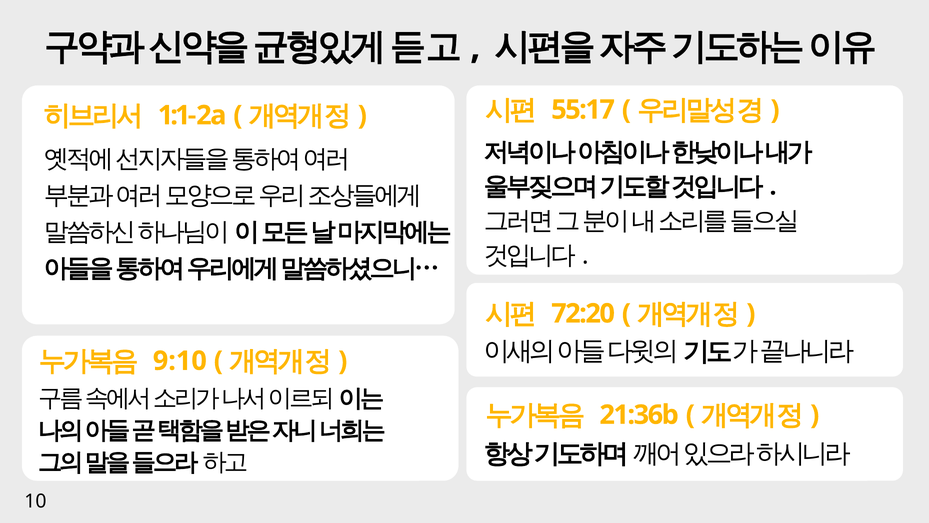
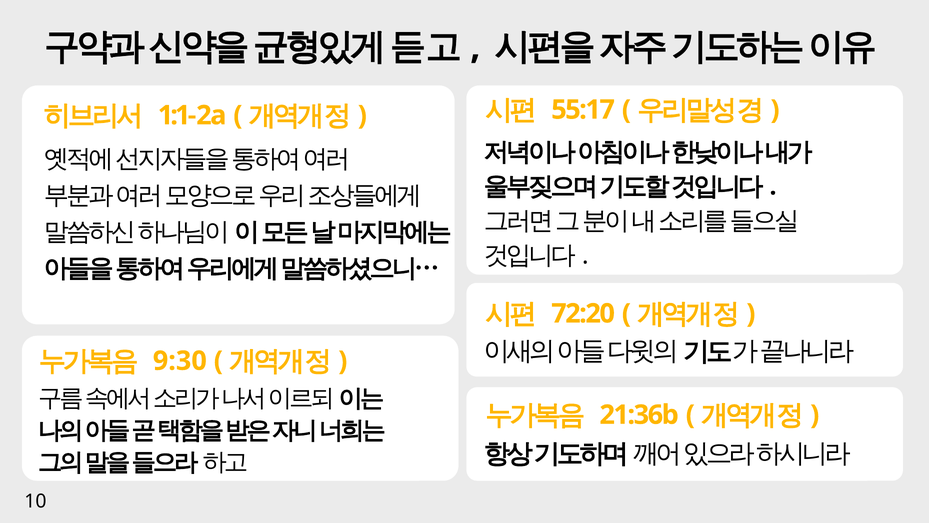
9:10: 9:10 -> 9:30 (180, 361)
